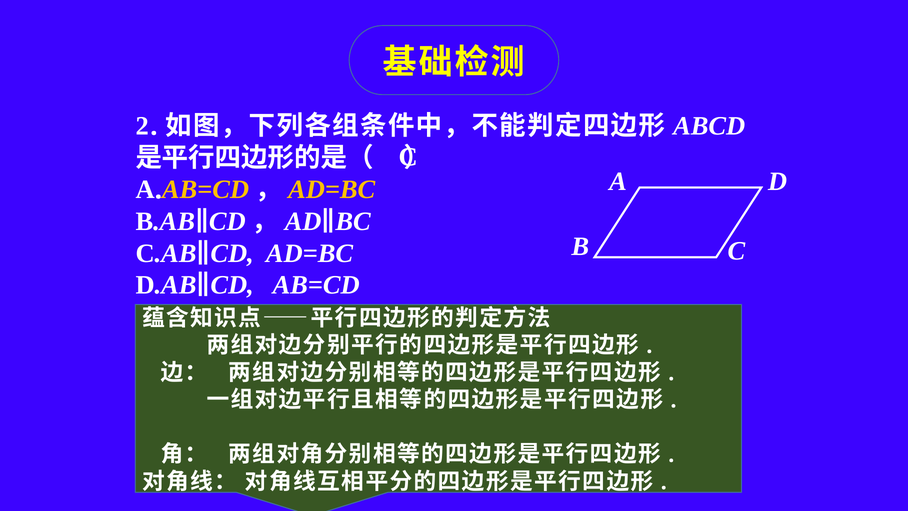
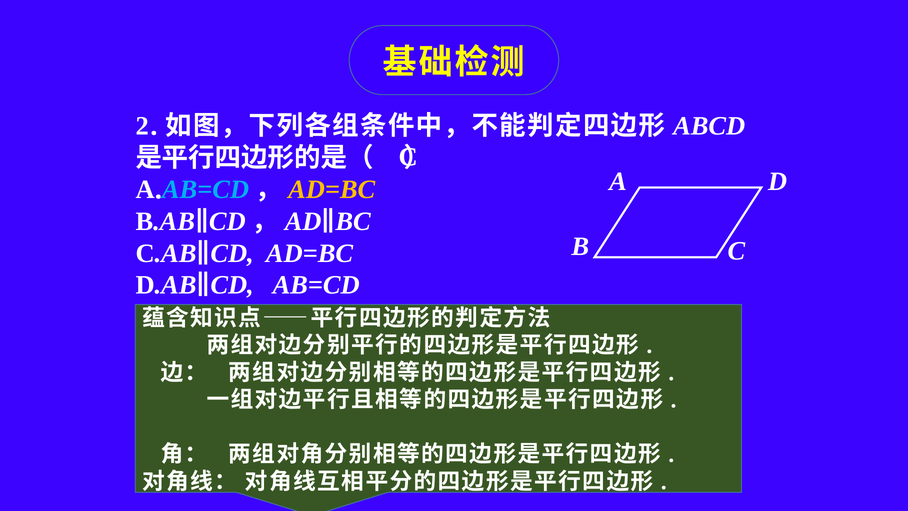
AB=CD colour: yellow -> light blue (205, 190)
